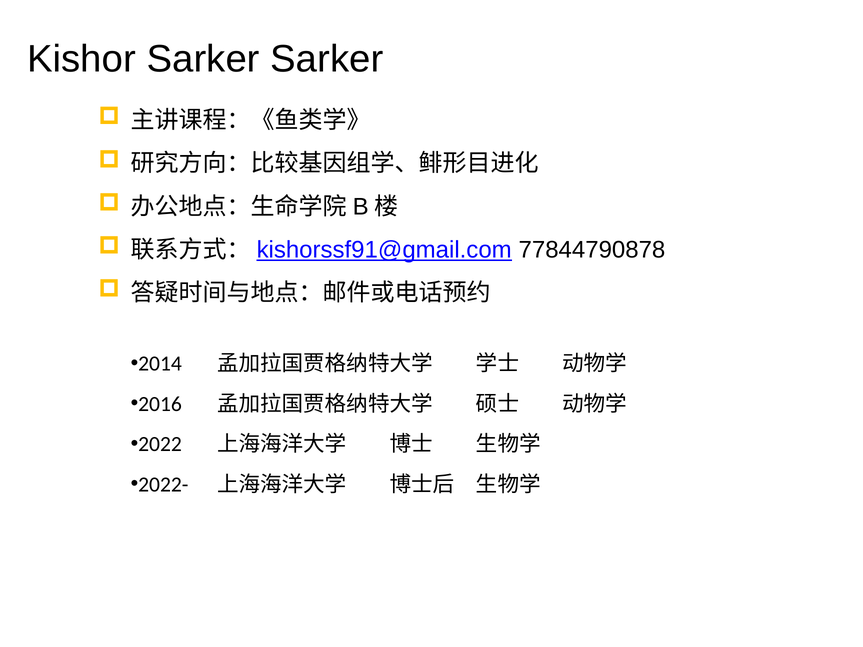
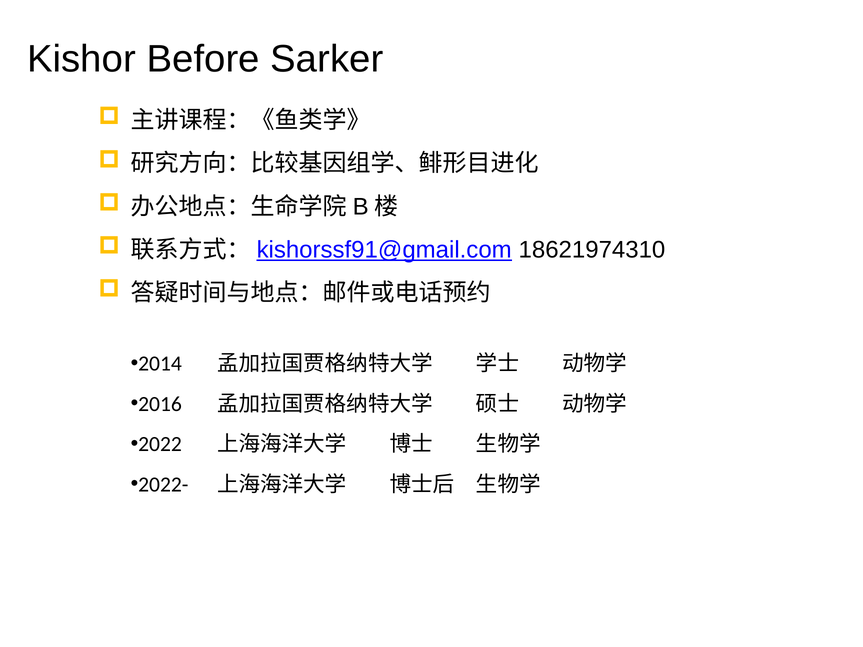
Kishor Sarker: Sarker -> Before (203, 59)
77844790878: 77844790878 -> 18621974310 (592, 250)
